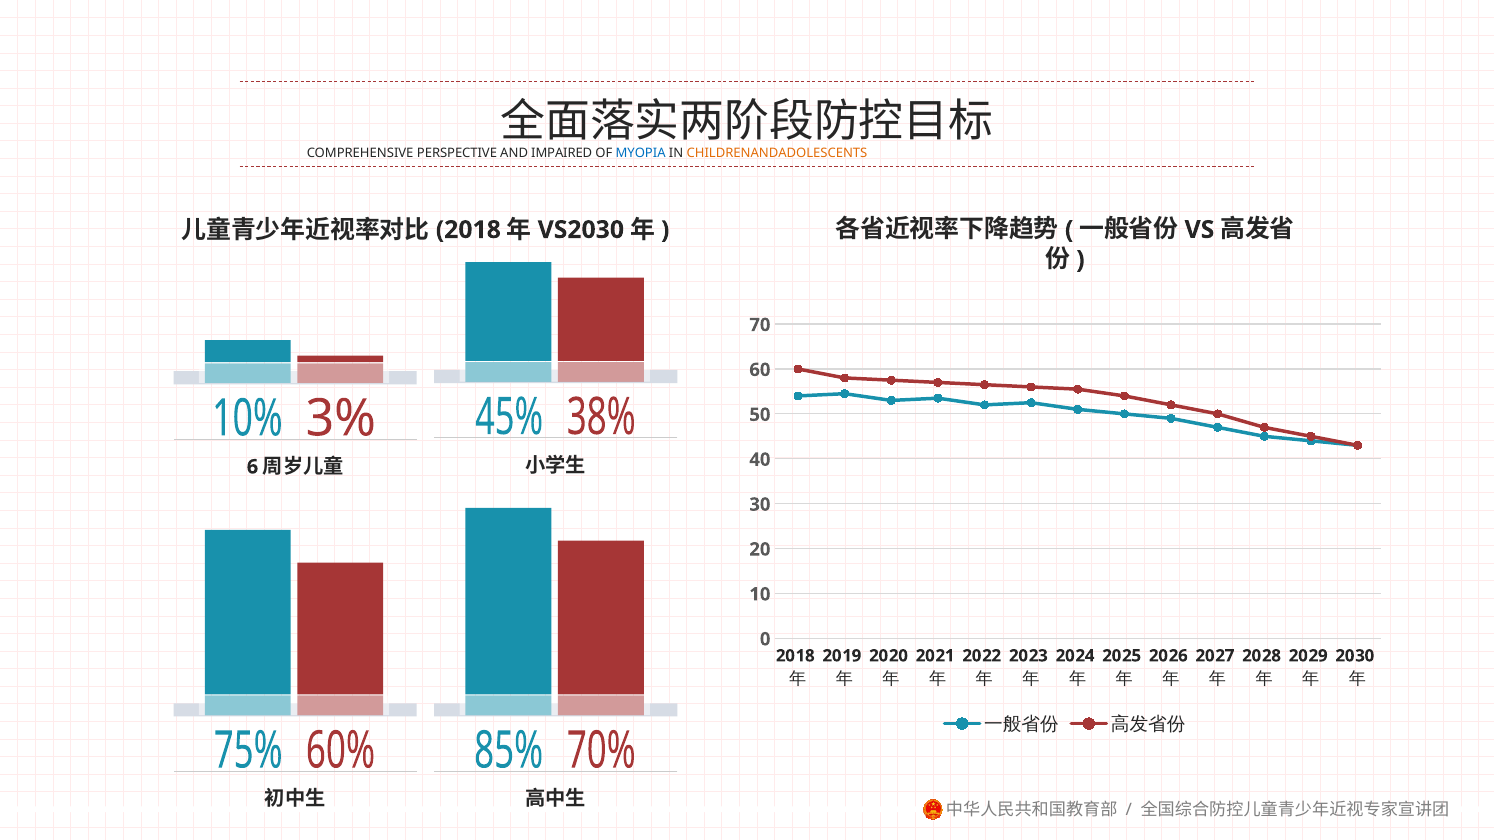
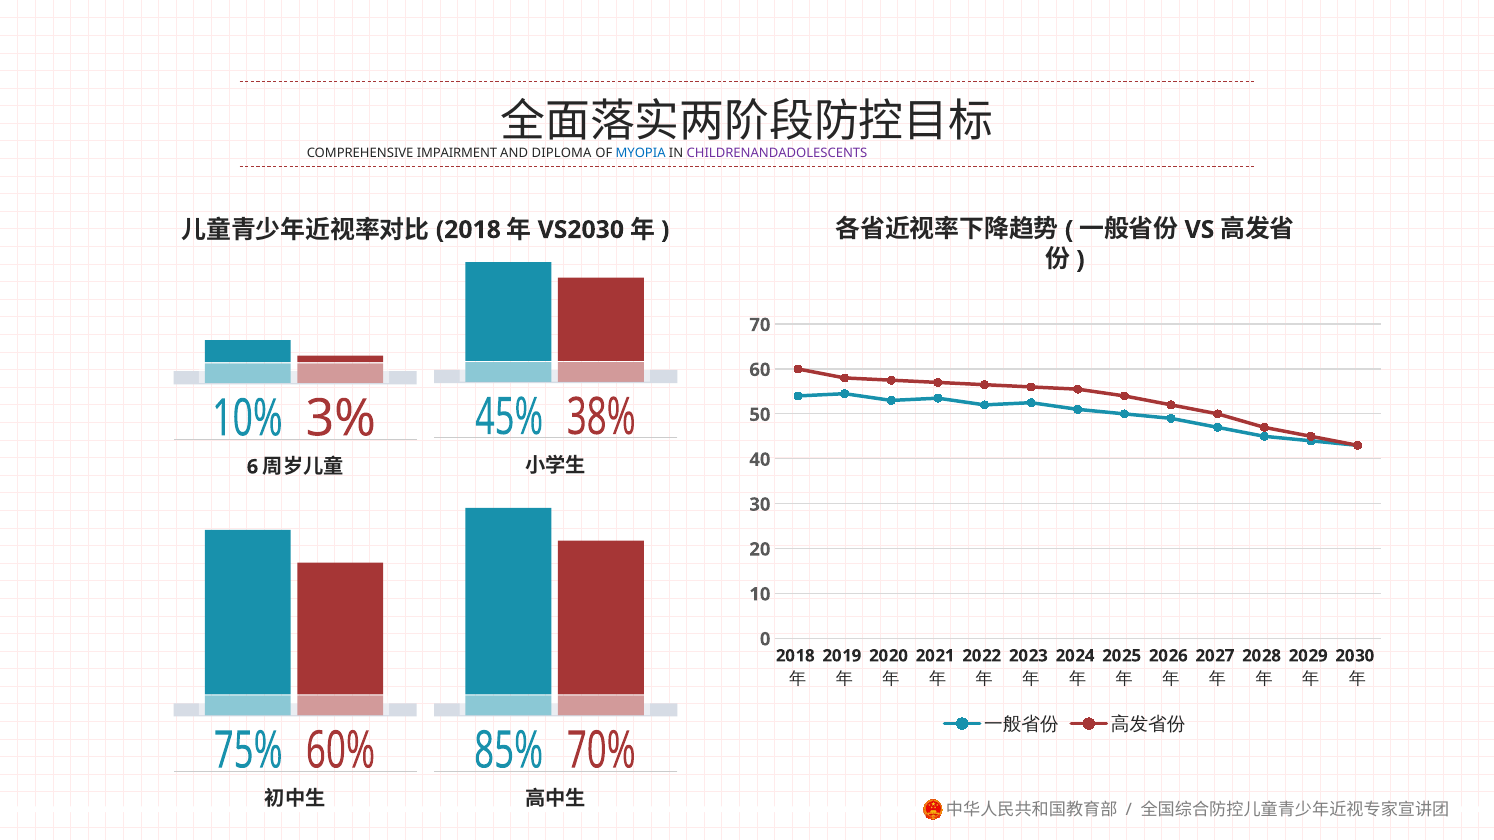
PERSPECTIVE: PERSPECTIVE -> IMPAIRMENT (457, 153)
IMPAIRED: IMPAIRED -> DIPLOMA (562, 153)
CHILDRENANDADOLESCENTS colour: orange -> purple (777, 153)
